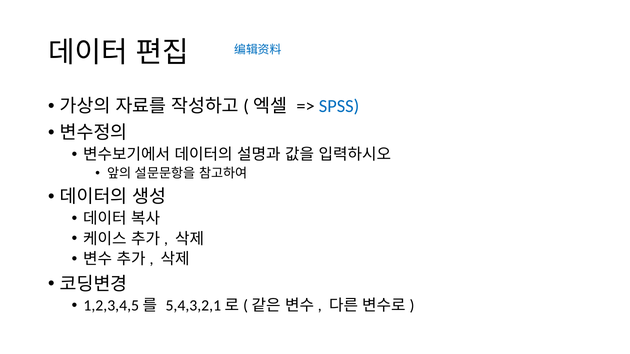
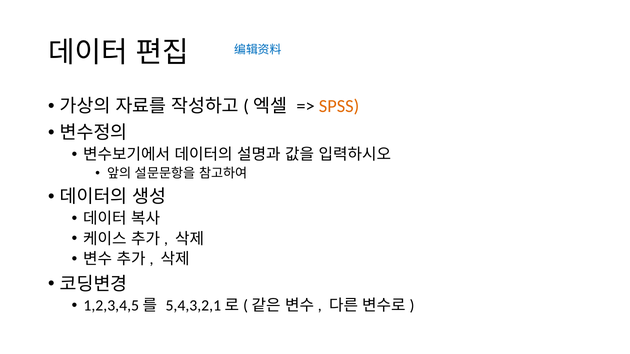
SPSS colour: blue -> orange (339, 107)
